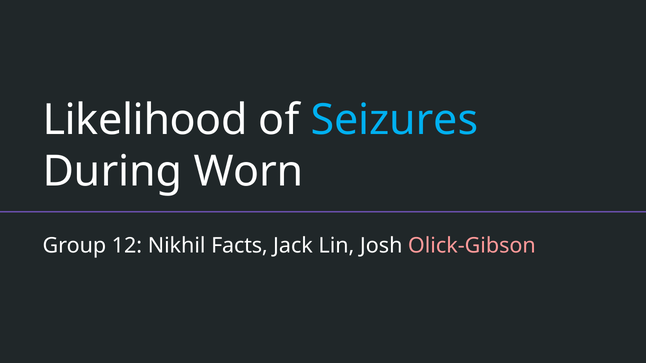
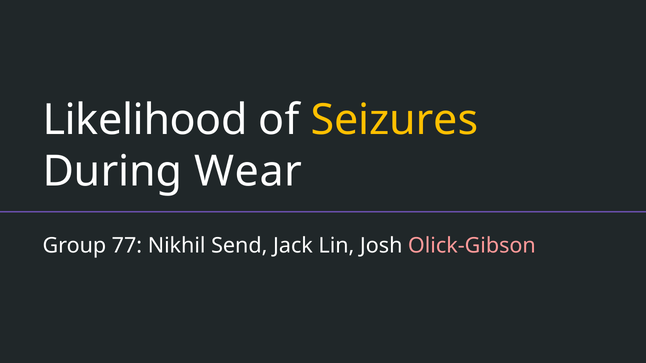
Seizures colour: light blue -> yellow (394, 120)
Worn: Worn -> Wear (248, 172)
12: 12 -> 77 (127, 246)
Facts: Facts -> Send (239, 246)
